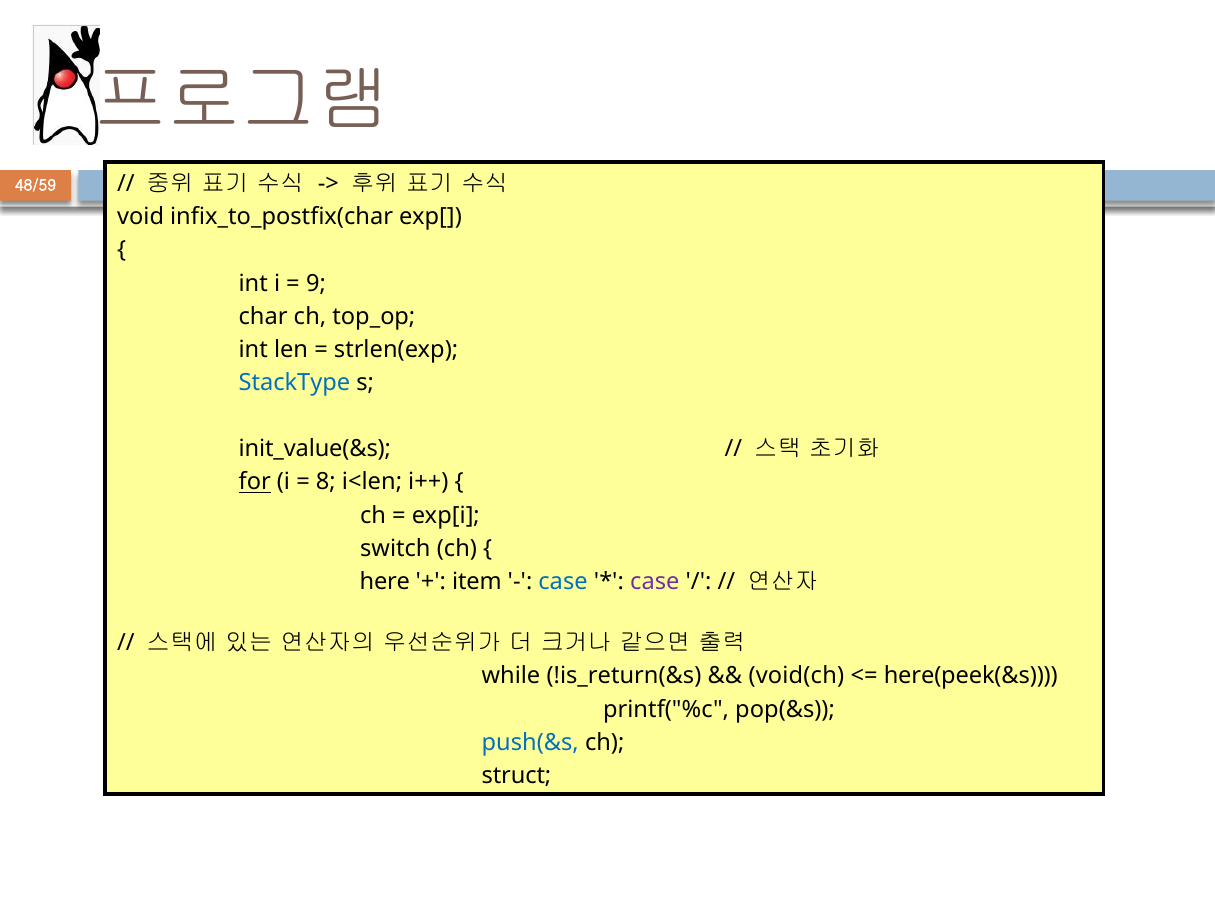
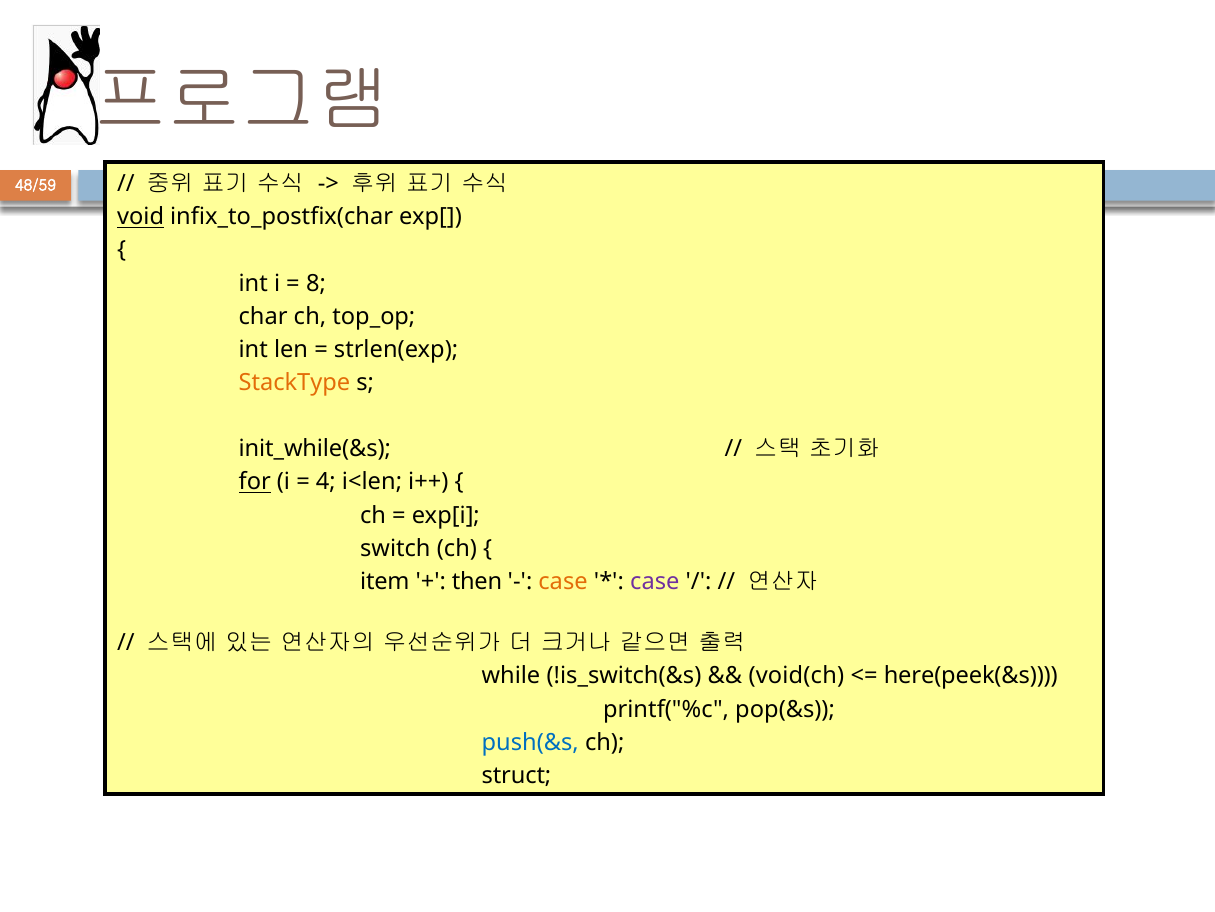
void underline: none -> present (141, 217)
9: 9 -> 8 (316, 283)
StackType colour: blue -> orange (294, 382)
init_value(&s: init_value(&s -> init_while(&s (315, 449)
8: 8 -> 4 (326, 482)
here: here -> item (385, 581)
item: item -> then (477, 581)
case colour: blue -> orange (563, 581)
!is_return(&s: !is_return(&s -> !is_switch(&s (624, 676)
